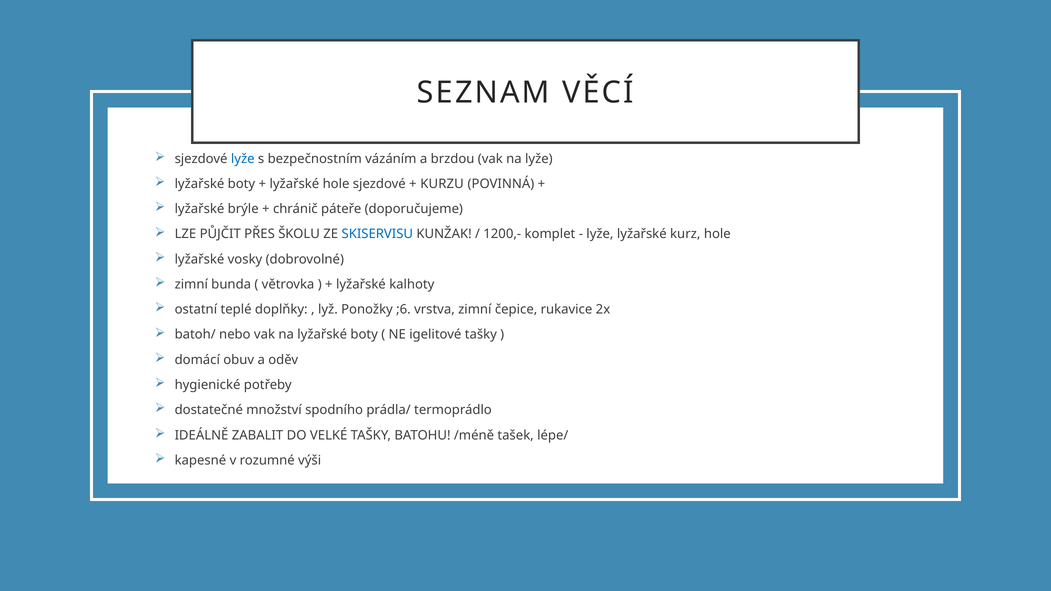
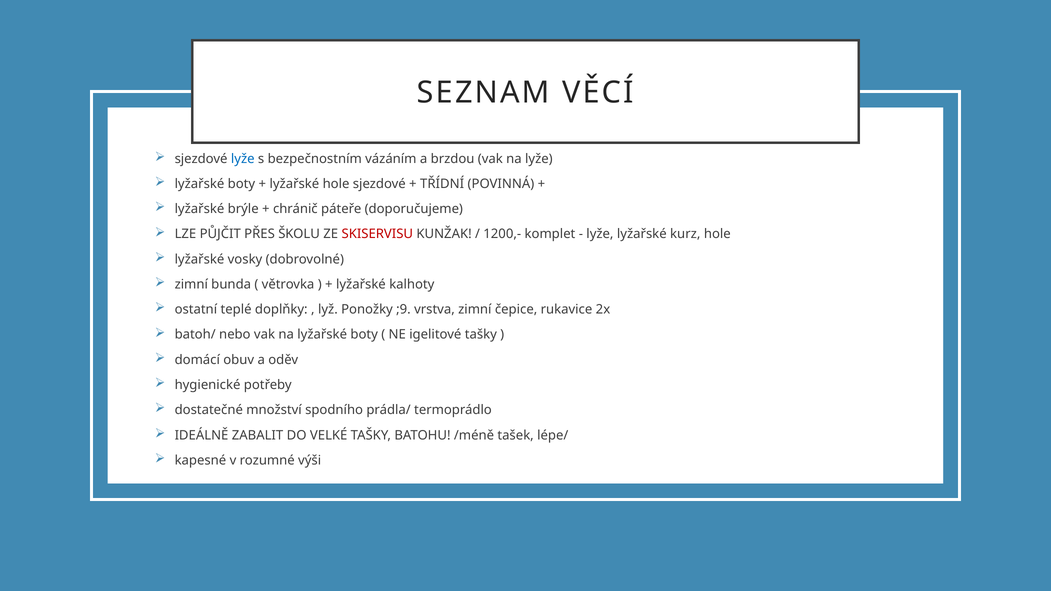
KURZU: KURZU -> TŘÍDNÍ (442, 184)
SKISERVISU colour: blue -> red (377, 234)
;6: ;6 -> ;9 (403, 310)
